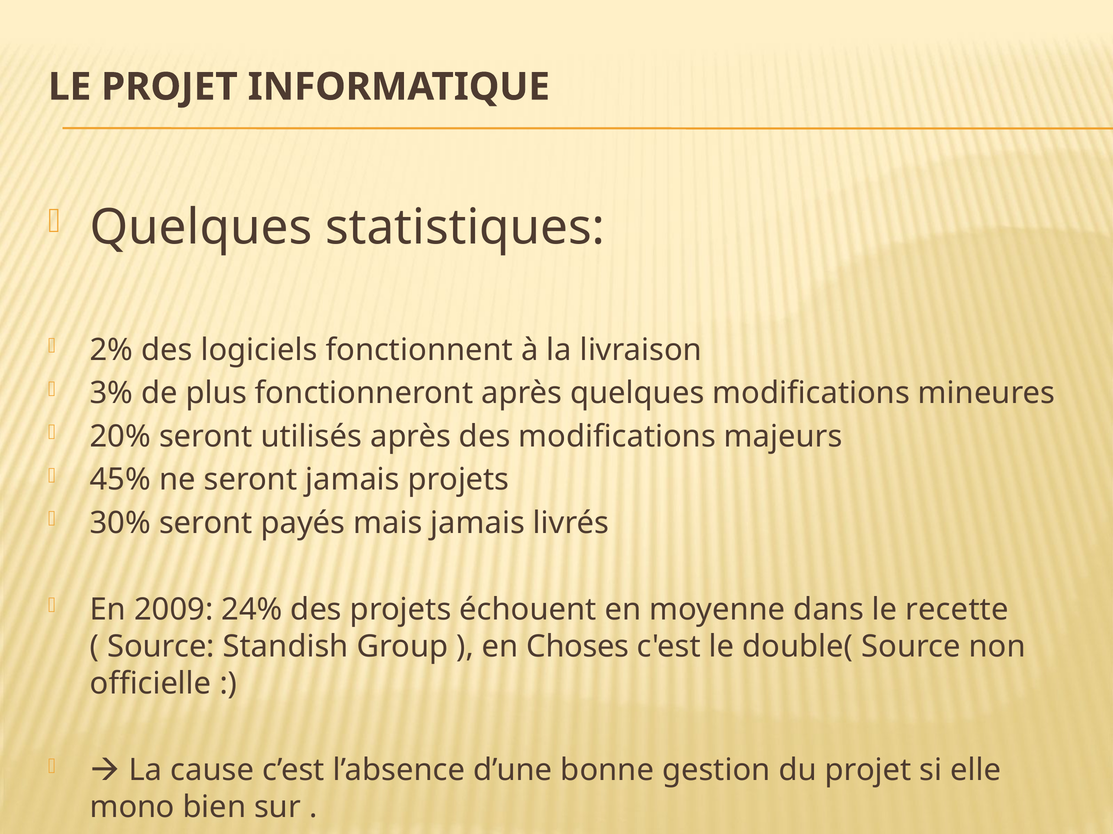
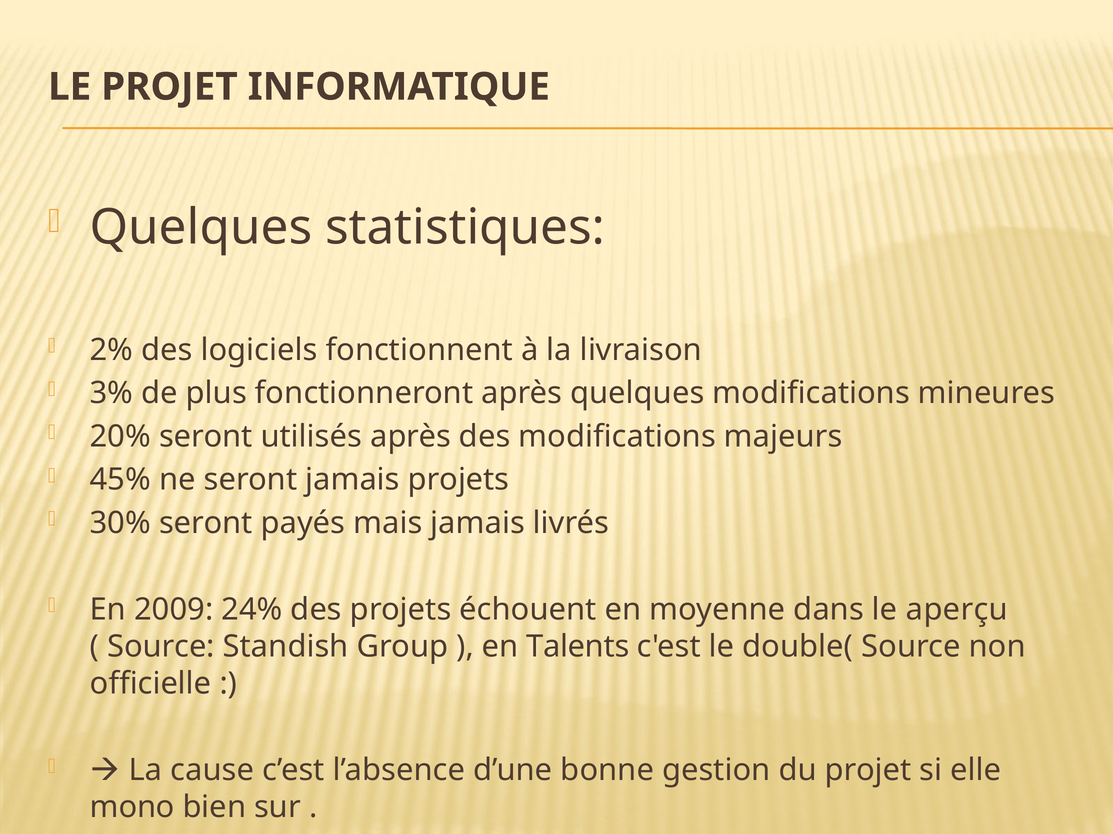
recette: recette -> aperçu (957, 610)
Choses: Choses -> Talents (578, 647)
